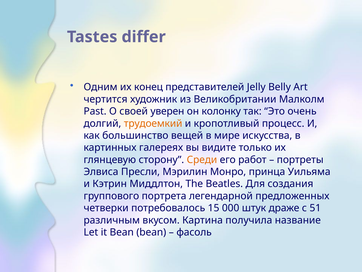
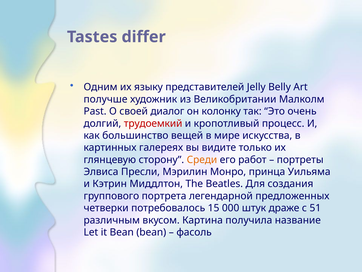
конец: конец -> языку (148, 87)
чертится: чертится -> получше (106, 99)
уверен: уверен -> диалог (167, 111)
трудоемкий colour: orange -> red (153, 123)
